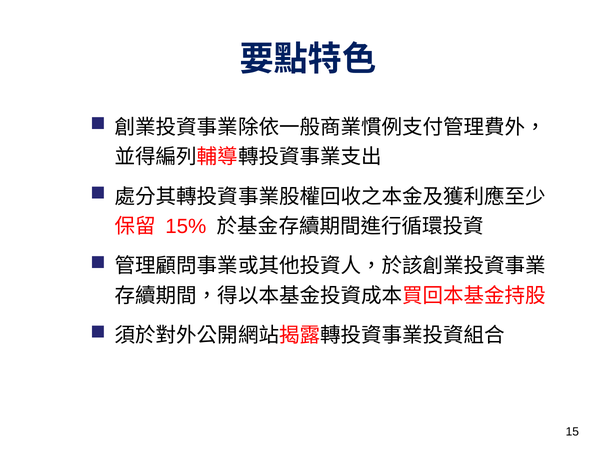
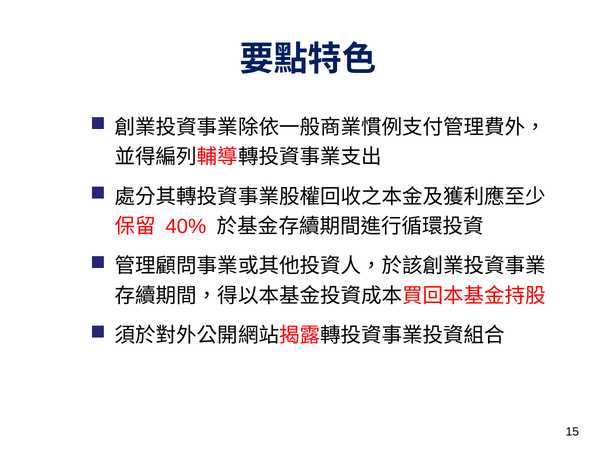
15%: 15% -> 40% (186, 226)
